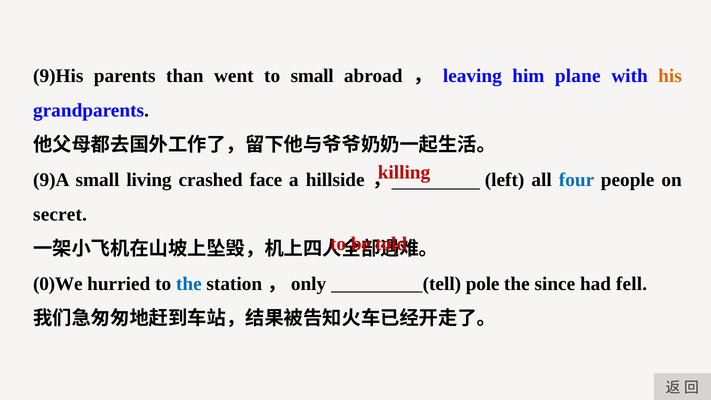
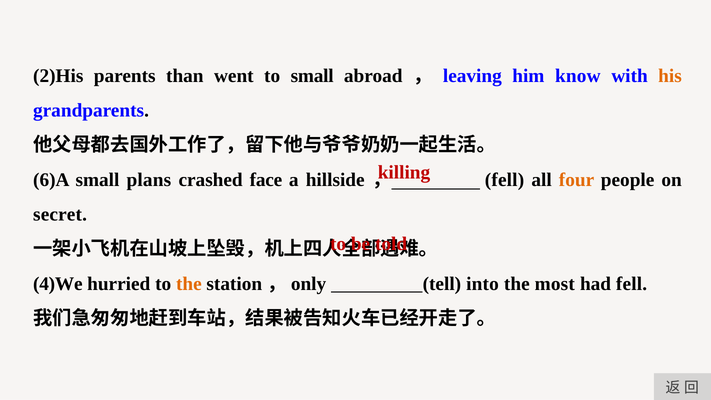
9)His: 9)His -> 2)His (58, 76)
plane: plane -> know (578, 76)
9)A: 9)A -> 6)A (51, 180)
living: living -> plans (149, 180)
left: left -> fell (504, 180)
four colour: blue -> orange (576, 180)
0)We: 0)We -> 4)We (58, 284)
the colour: blue -> orange (189, 284)
pole: pole -> into (482, 284)
since: since -> most (555, 284)
